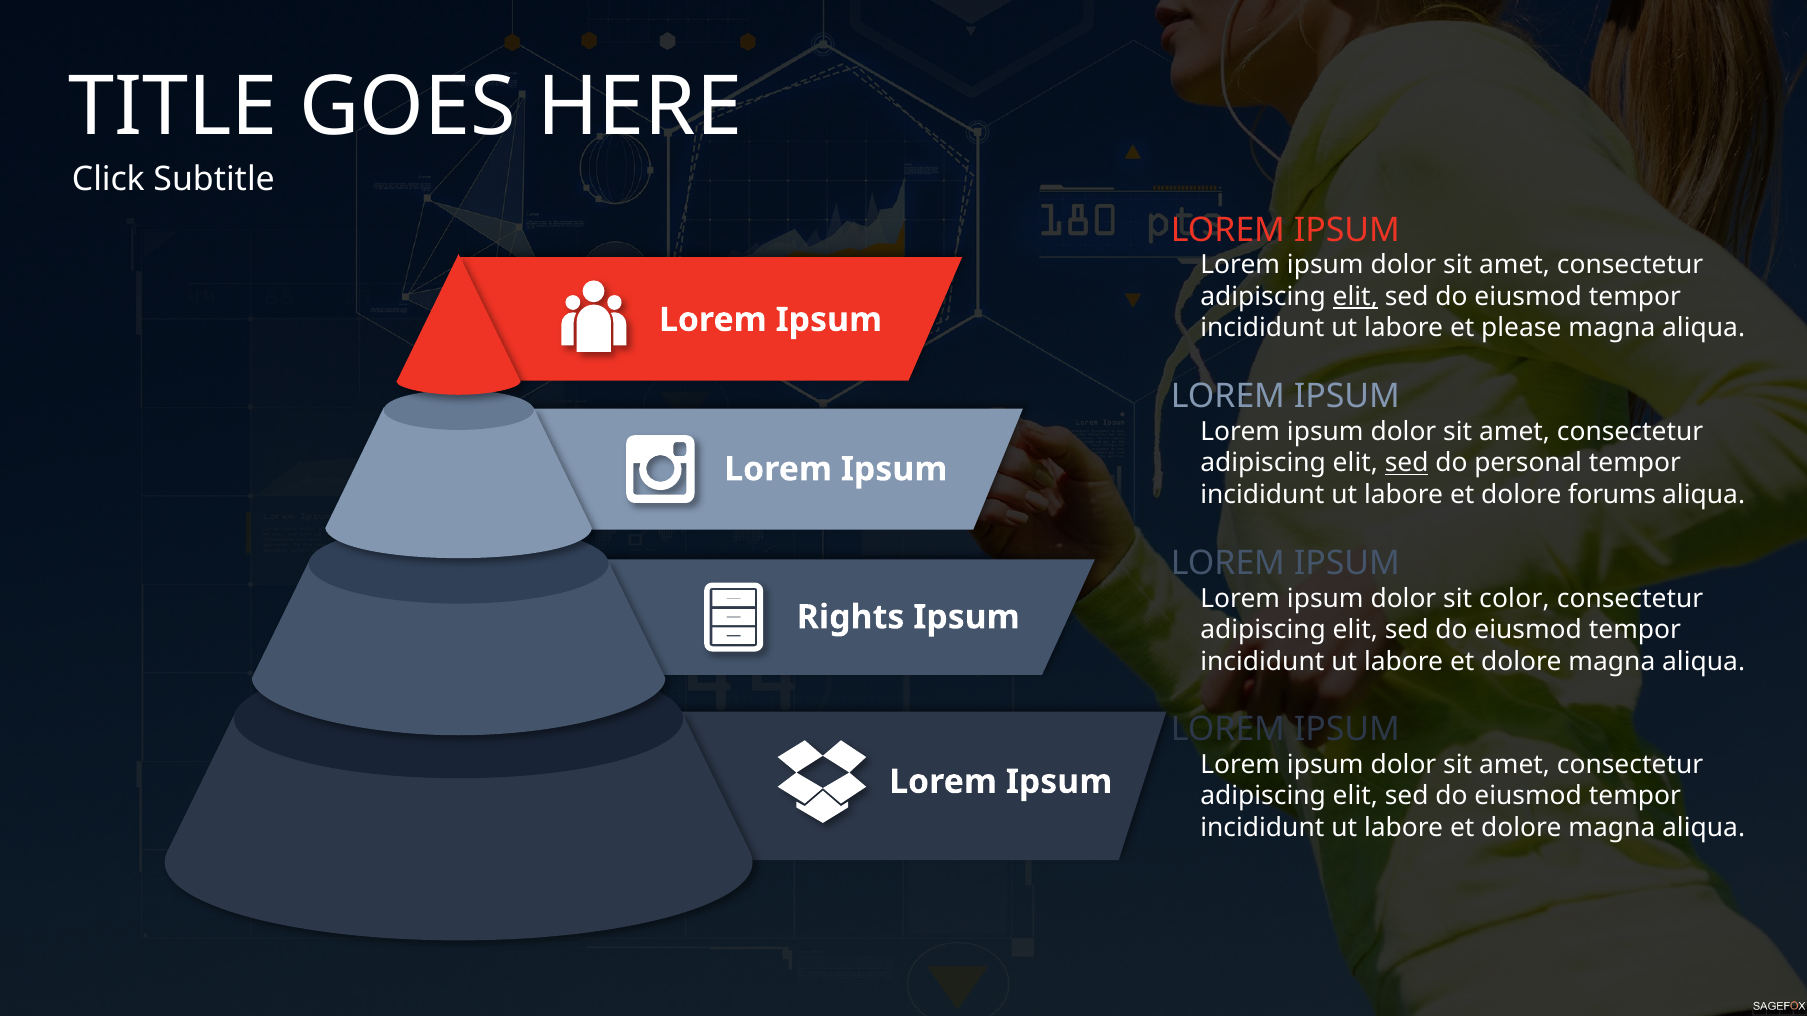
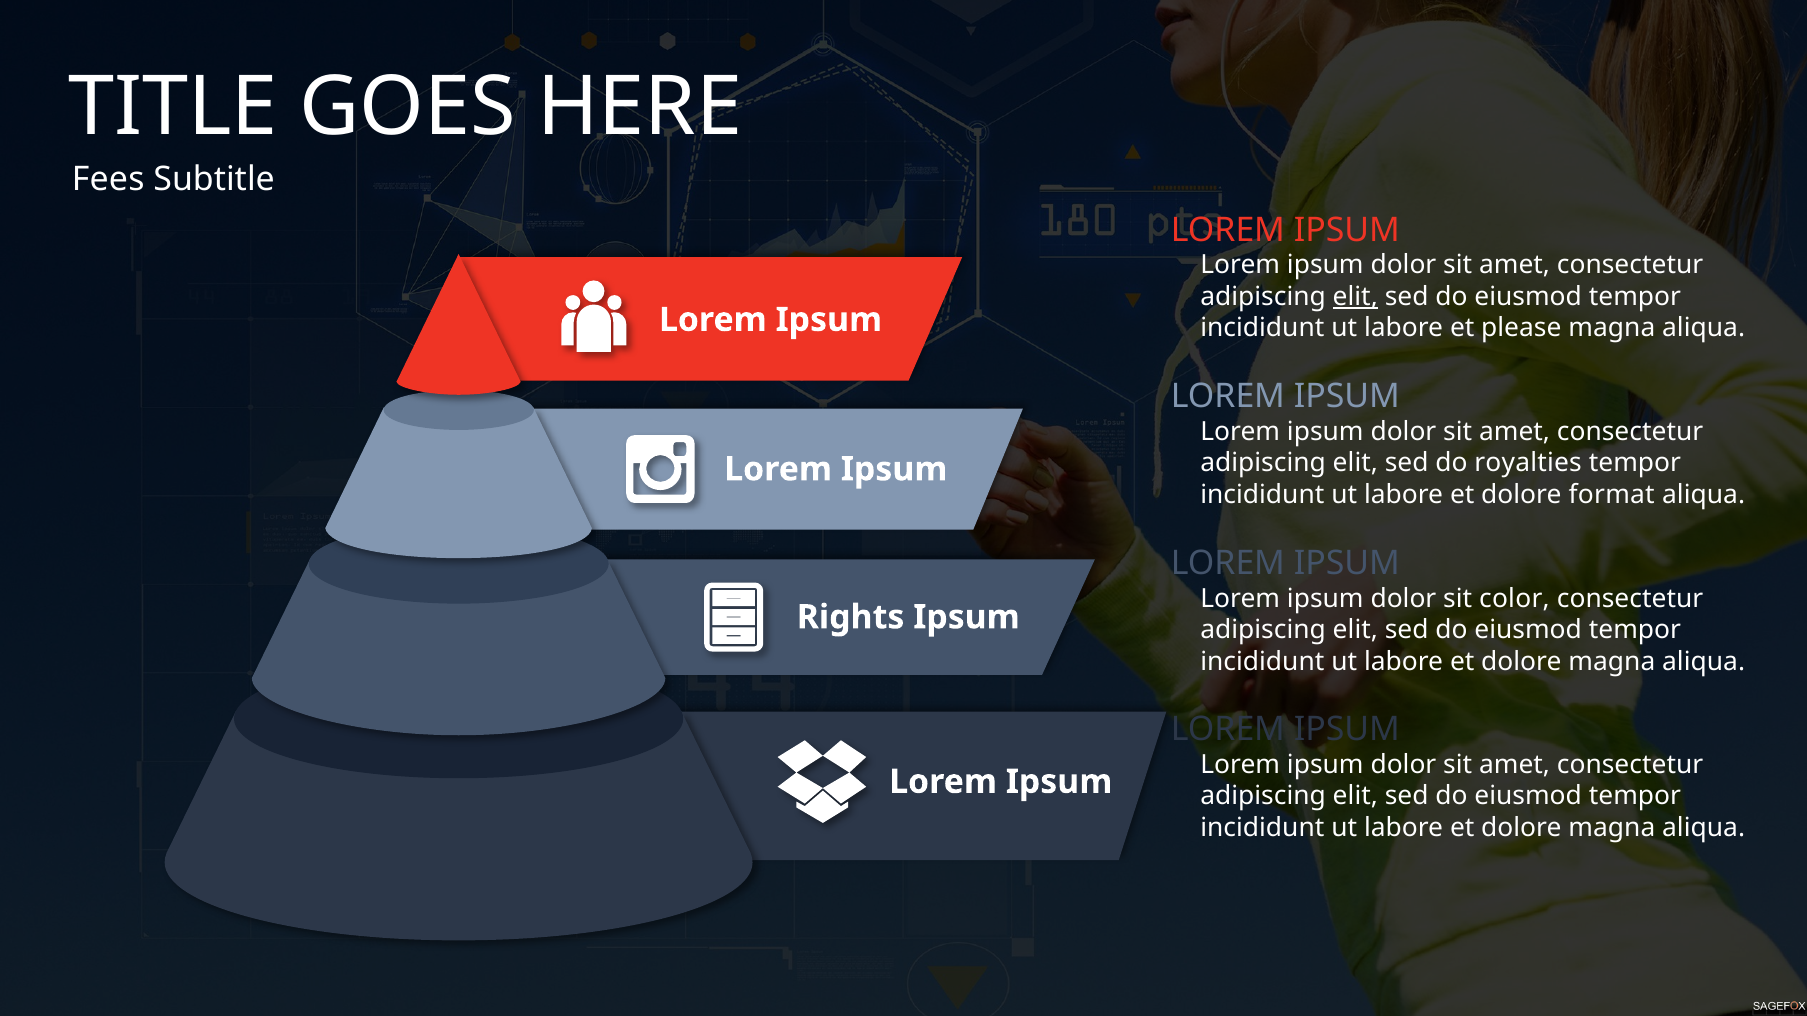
Click: Click -> Fees (108, 179)
sed underline: present -> none (1407, 463)
personal: personal -> royalties (1528, 463)
forums: forums -> format (1612, 495)
